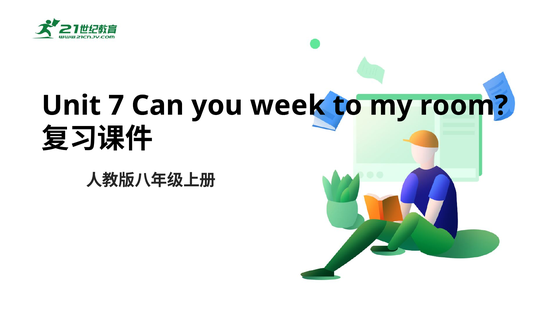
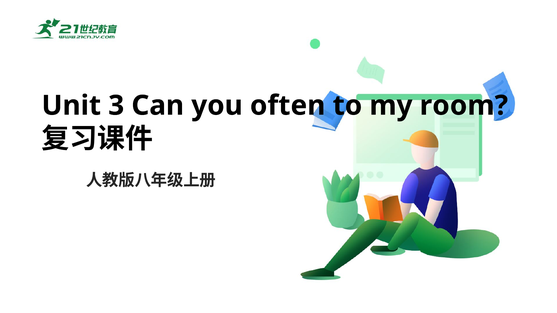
7: 7 -> 3 (116, 106)
week: week -> often (288, 106)
